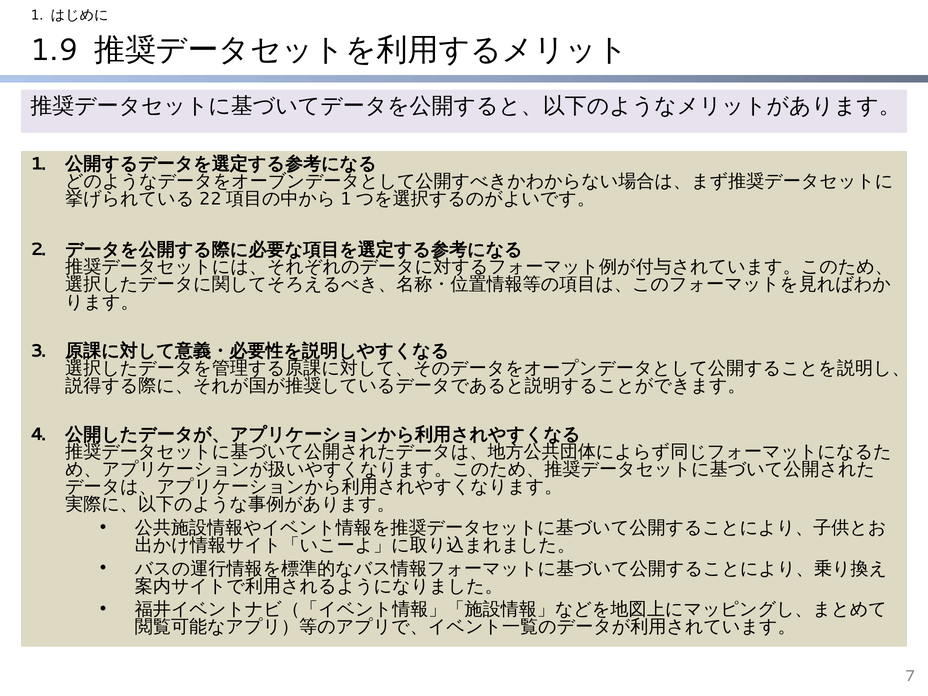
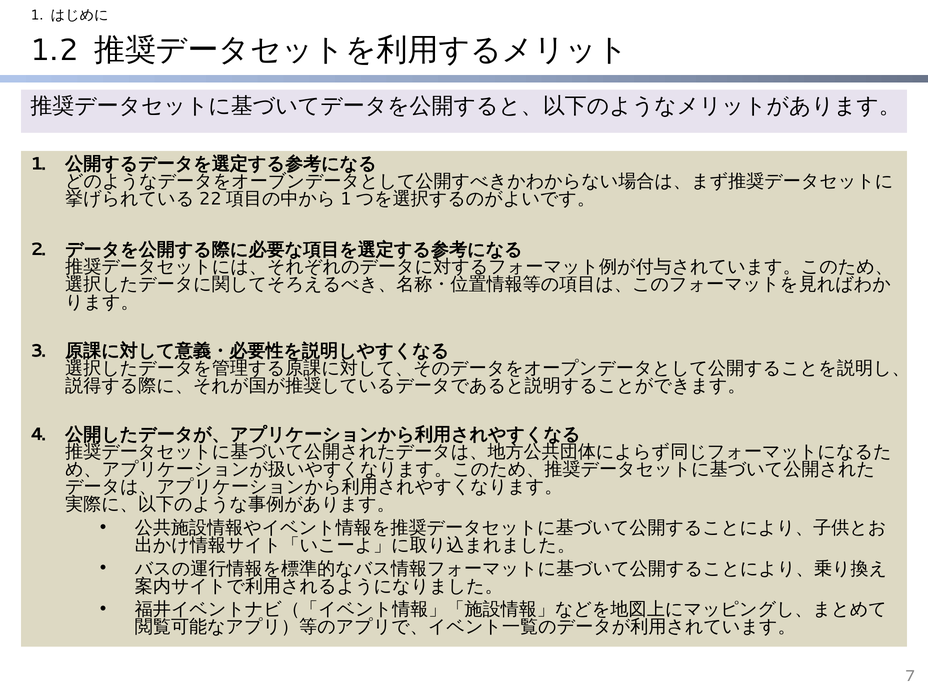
1.9: 1.9 -> 1.2 (54, 50)
